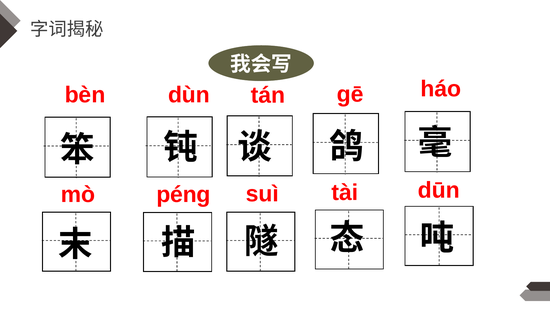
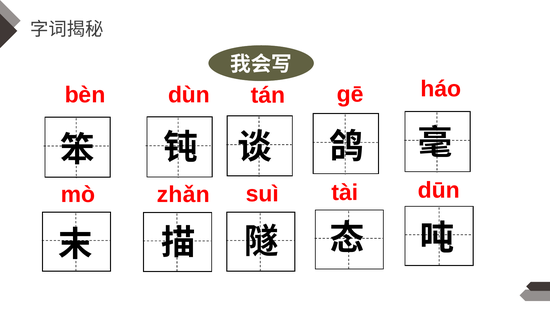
péng: péng -> zhǎn (183, 194)
